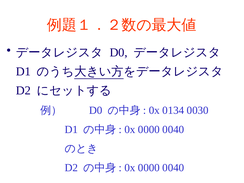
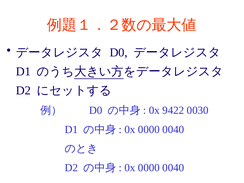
0134: 0134 -> 9422 (173, 110)
